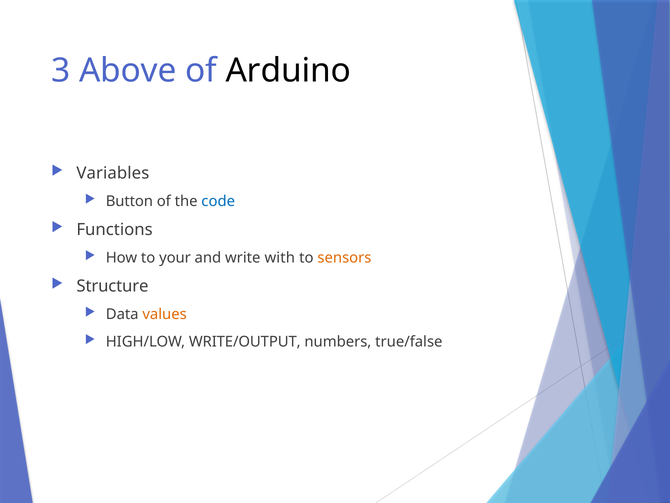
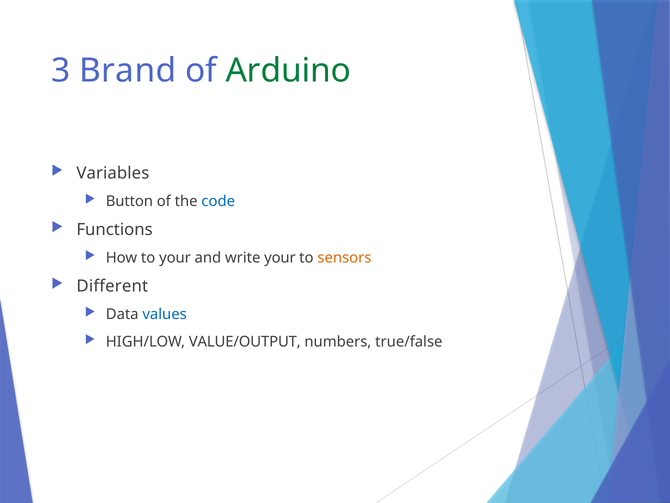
Above: Above -> Brand (128, 70)
Arduino colour: black -> green (288, 70)
write with: with -> your (280, 258)
Structure: Structure -> Different (112, 286)
values colour: orange -> blue (165, 314)
WRITE/OUTPUT: WRITE/OUTPUT -> VALUE/OUTPUT (245, 341)
